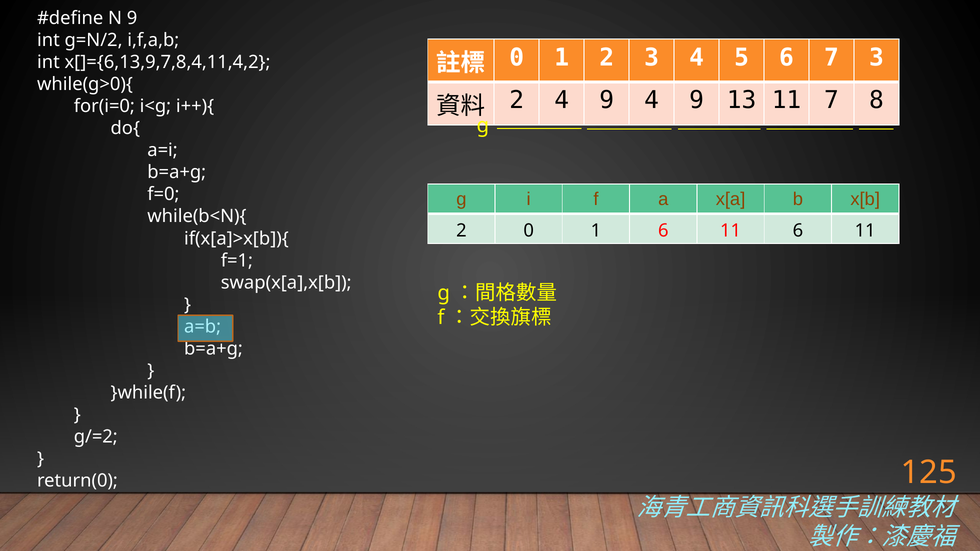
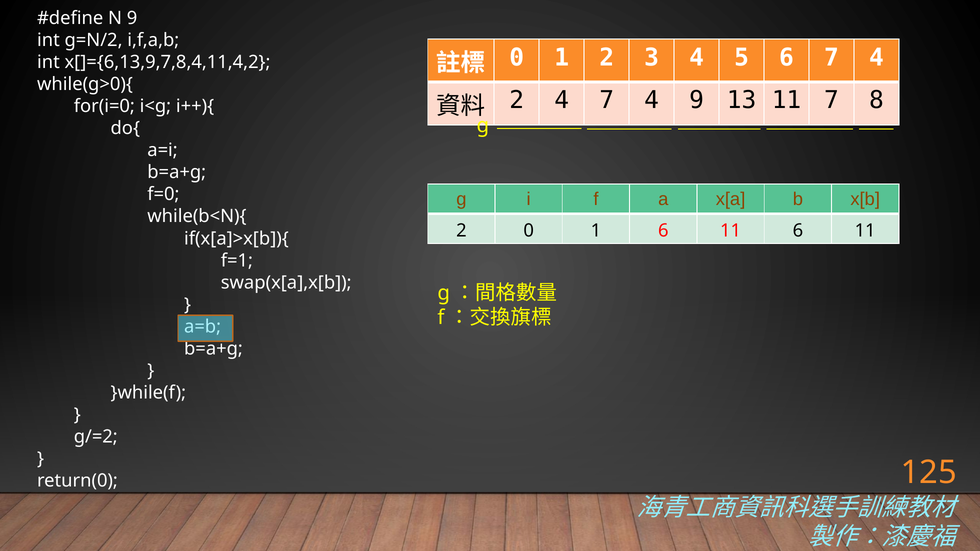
6 7 3: 3 -> 4 (876, 58)
2 4 9: 9 -> 7 (607, 100)
